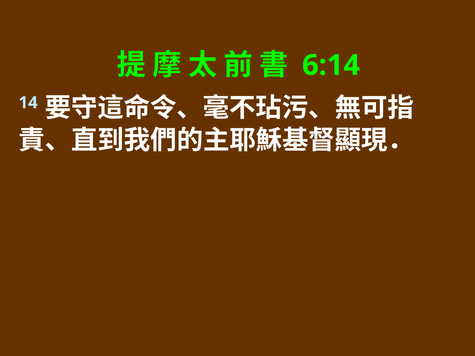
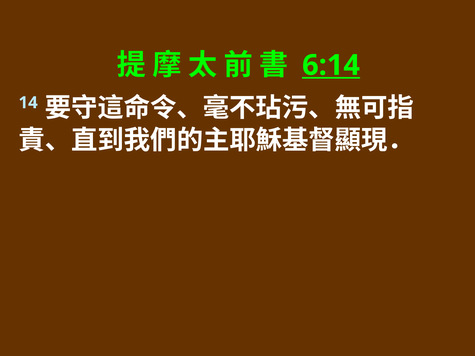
6:14 underline: none -> present (331, 65)
